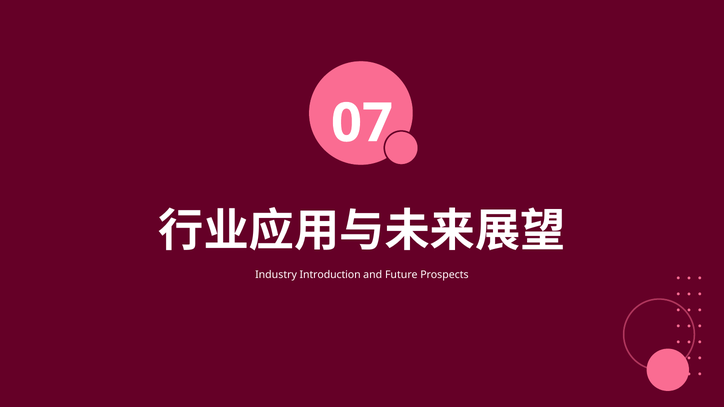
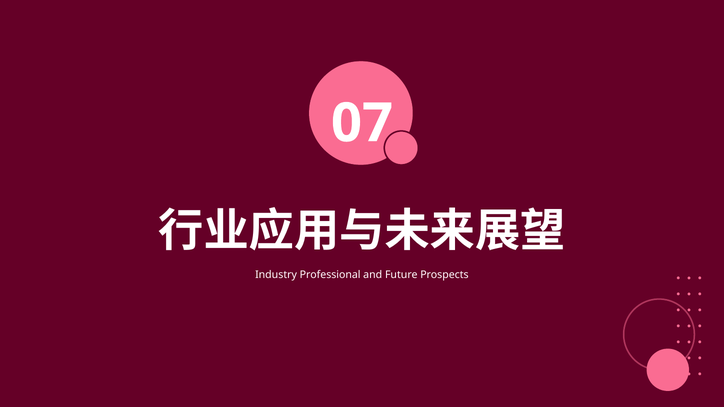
Introduction: Introduction -> Professional (330, 275)
